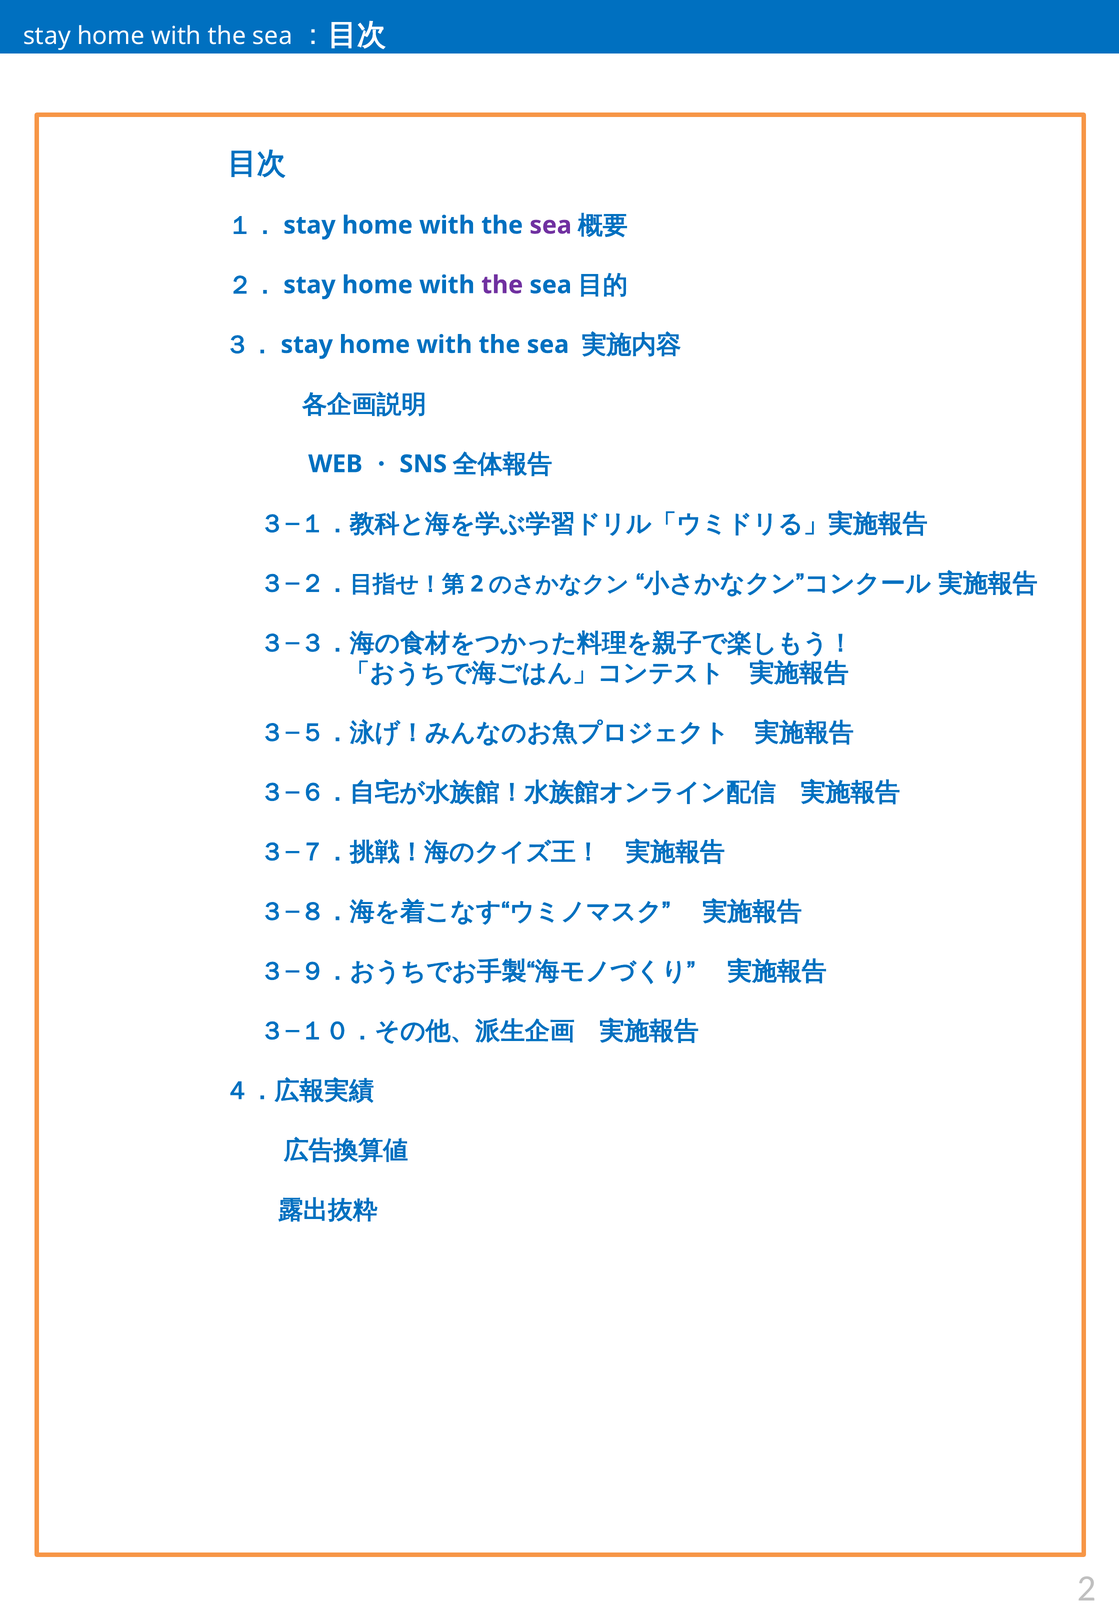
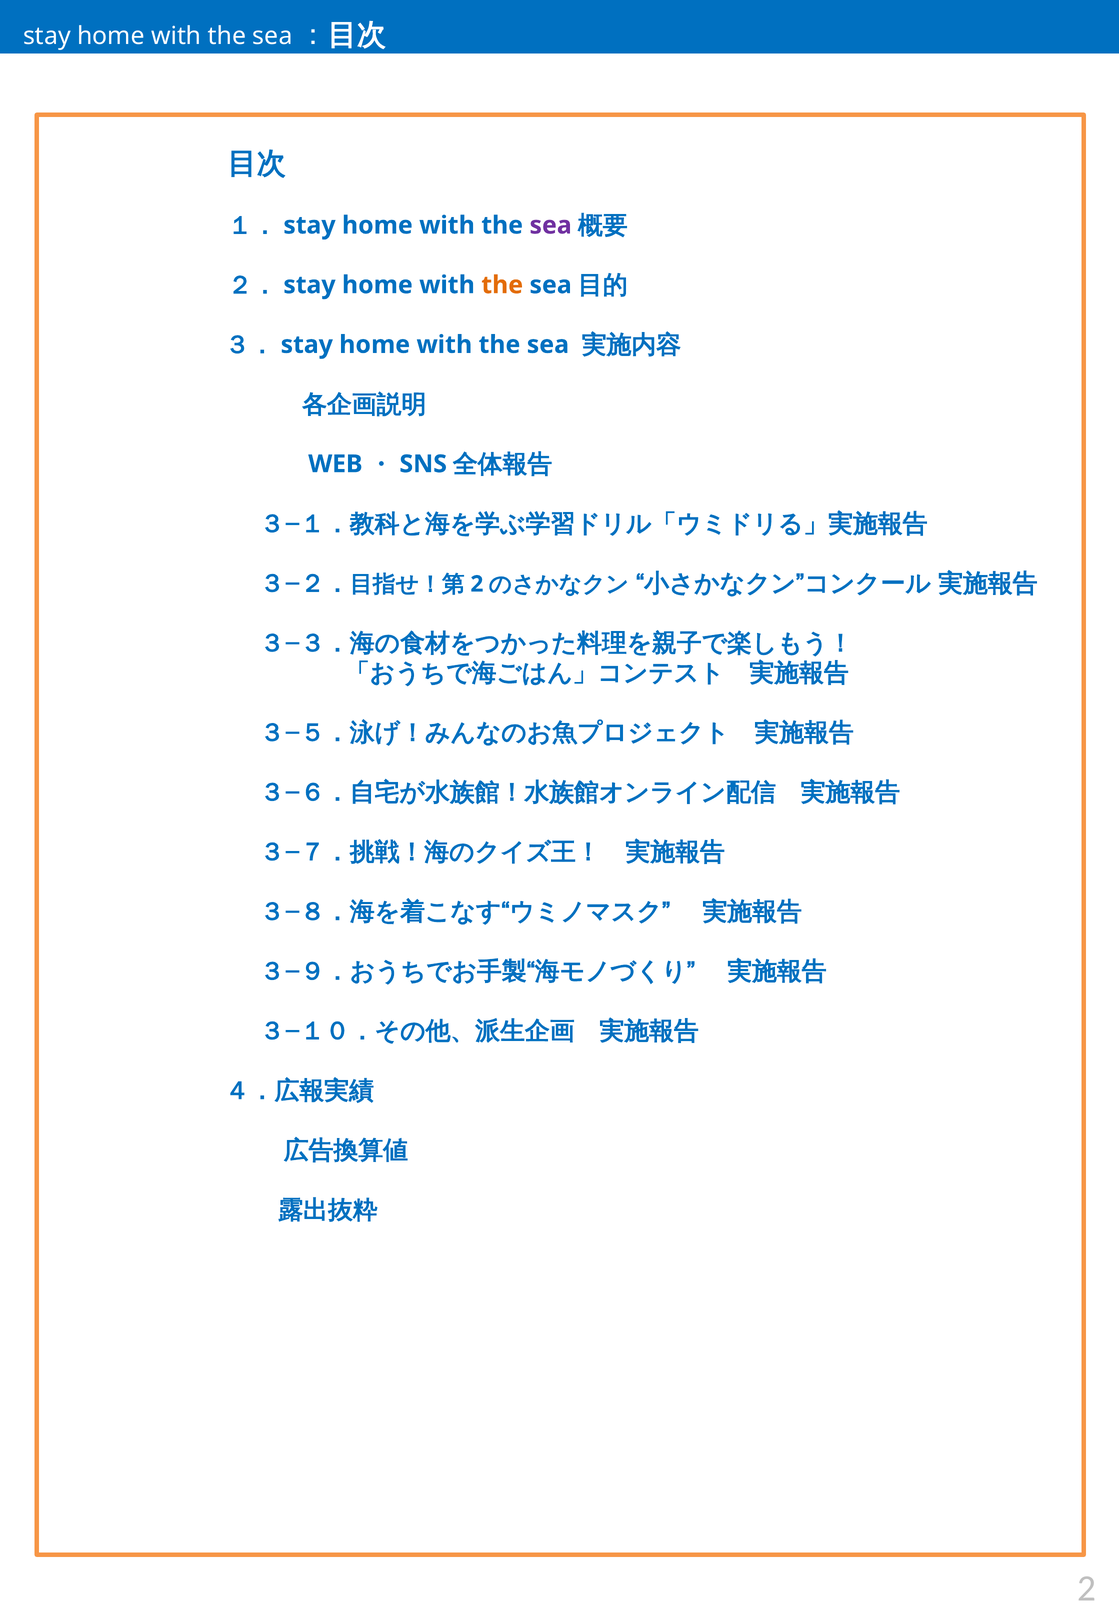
the colour: purple -> orange (502, 285)
